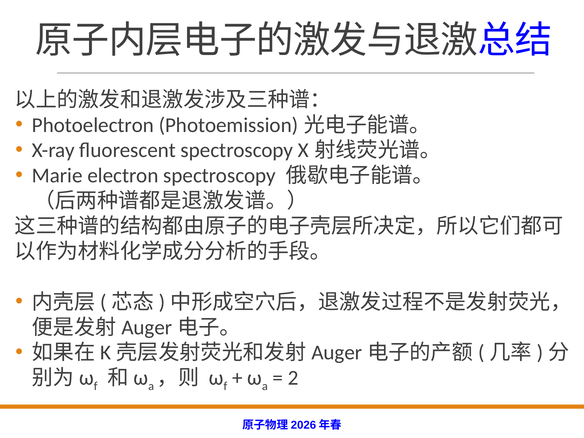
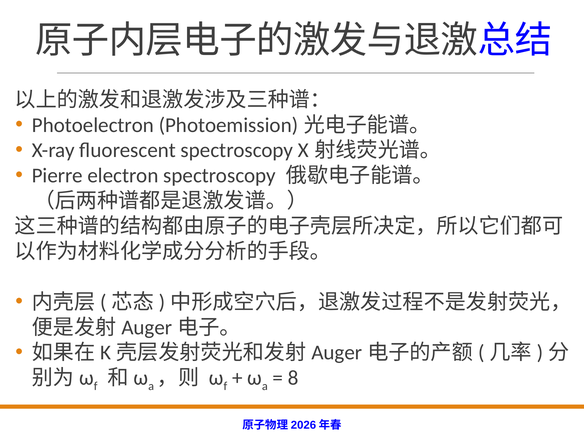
Marie: Marie -> Pierre (57, 176)
2: 2 -> 8 (293, 378)
